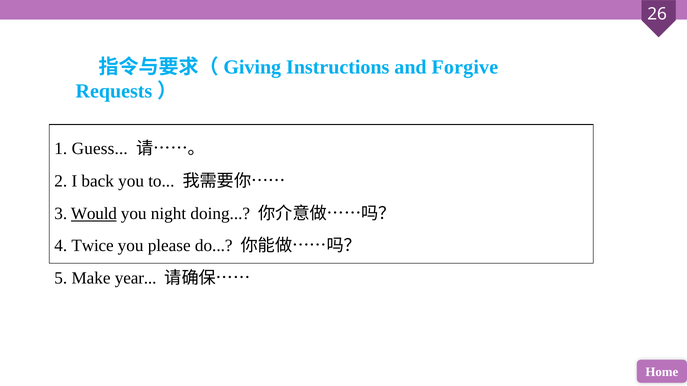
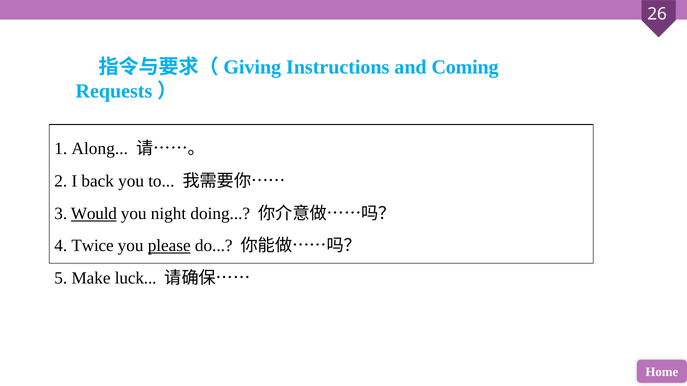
Forgive: Forgive -> Coming (465, 67)
Guess: Guess -> Along (100, 149)
please underline: none -> present (169, 246)
year: year -> luck (136, 278)
